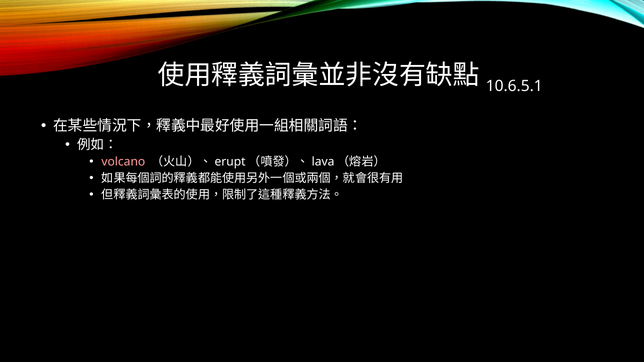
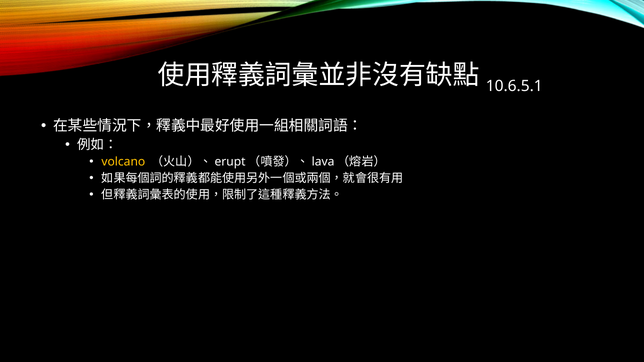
volcano colour: pink -> yellow (123, 162)
